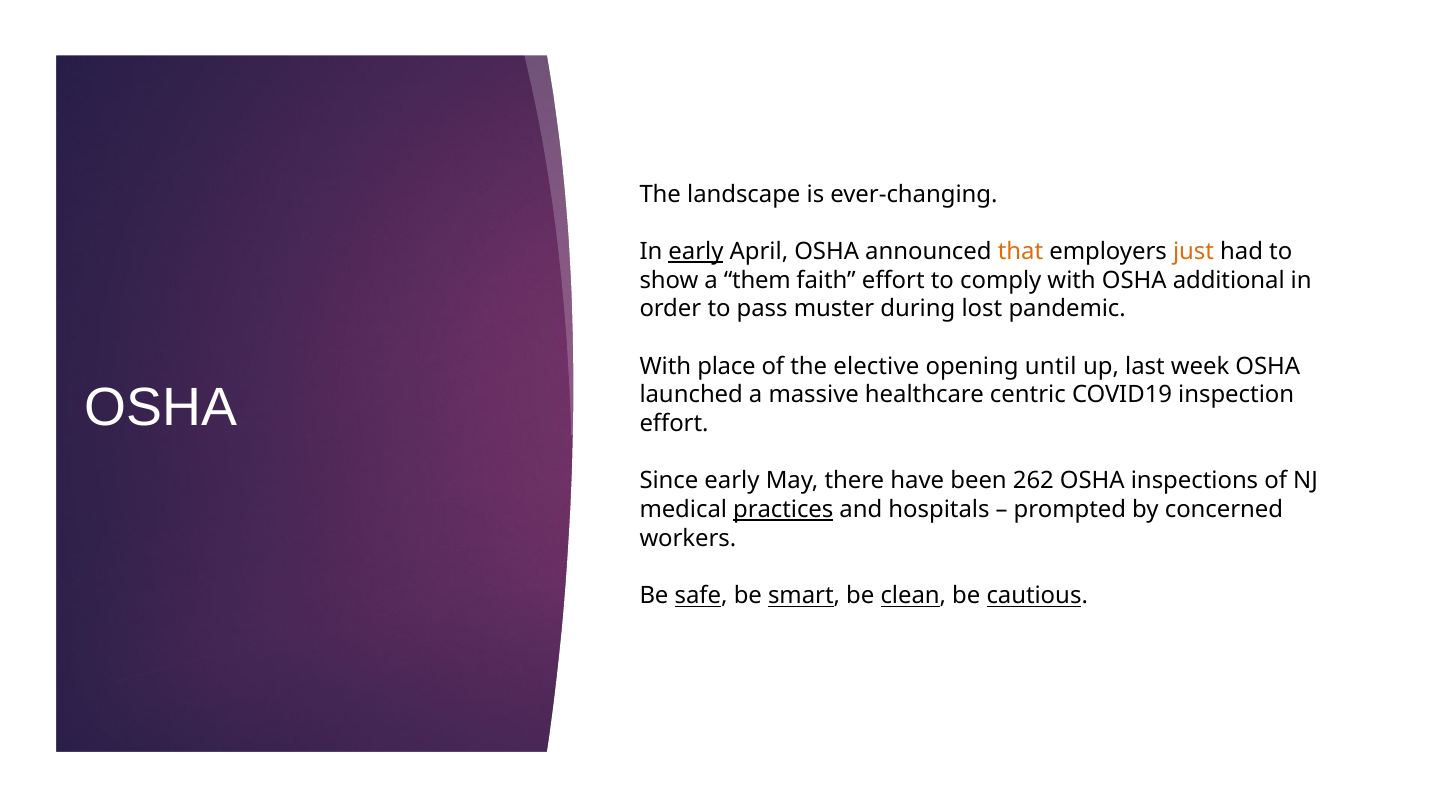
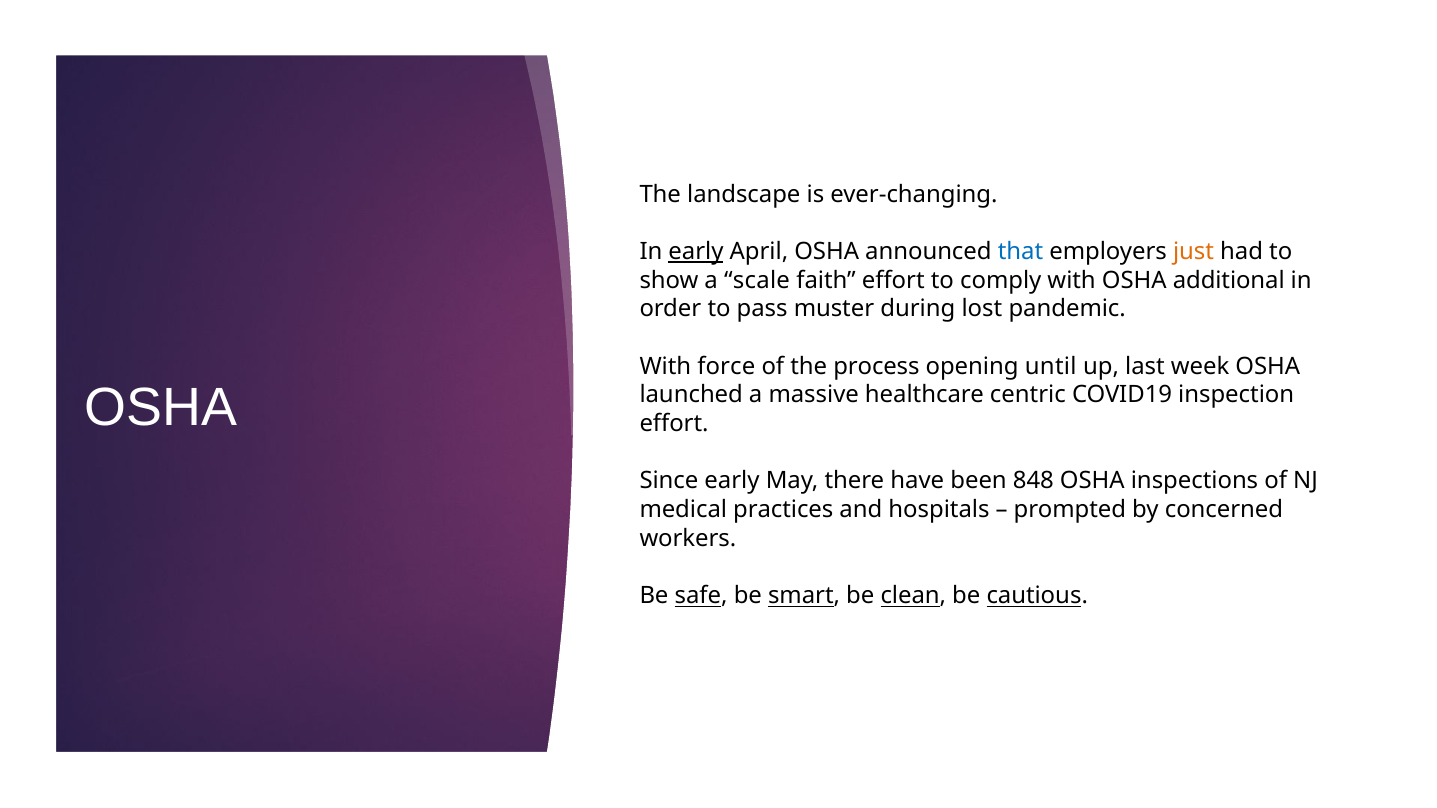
that colour: orange -> blue (1020, 252)
them: them -> scale (757, 280)
place: place -> force (726, 367)
elective: elective -> process (876, 367)
262: 262 -> 848 (1033, 481)
practices underline: present -> none (783, 510)
